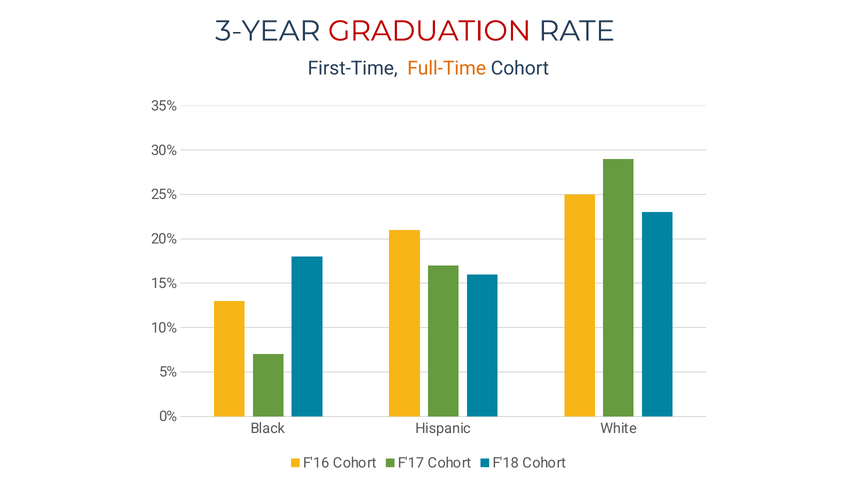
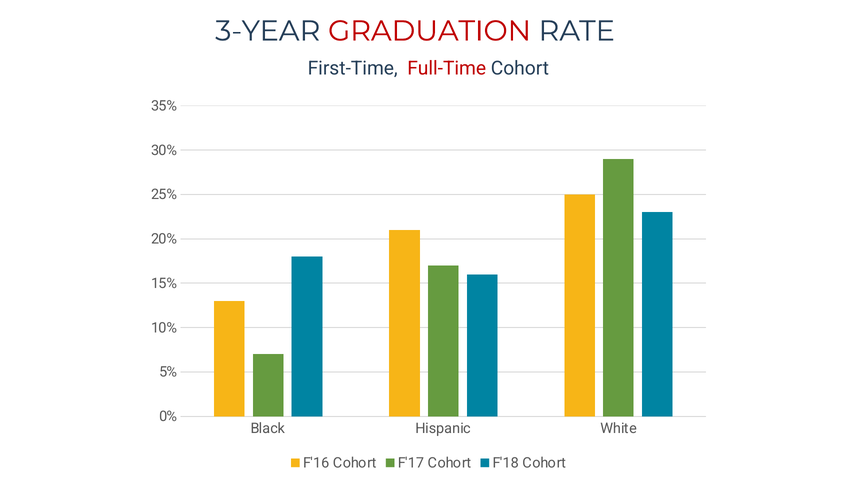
Full-Time colour: orange -> red (447, 68)
